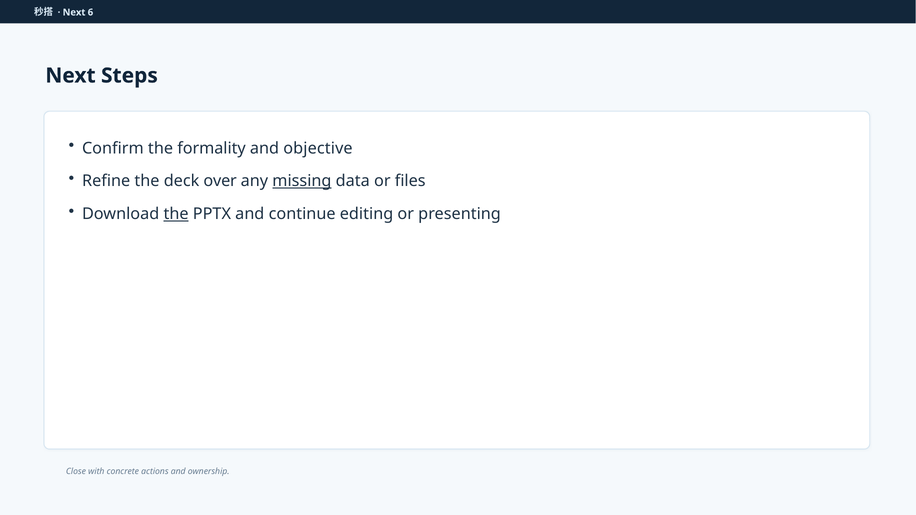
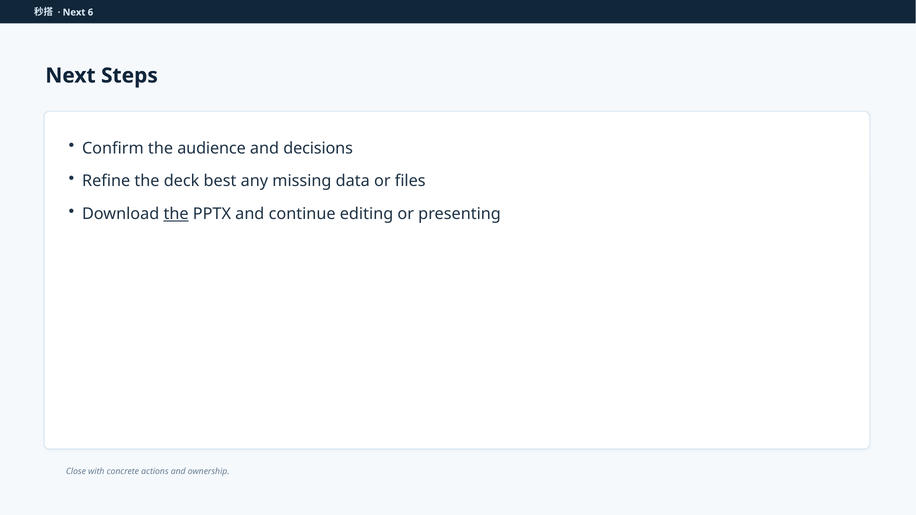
formality: formality -> audience (212, 148)
objective: objective -> decisions (318, 148)
over: over -> best (220, 181)
missing underline: present -> none (302, 181)
